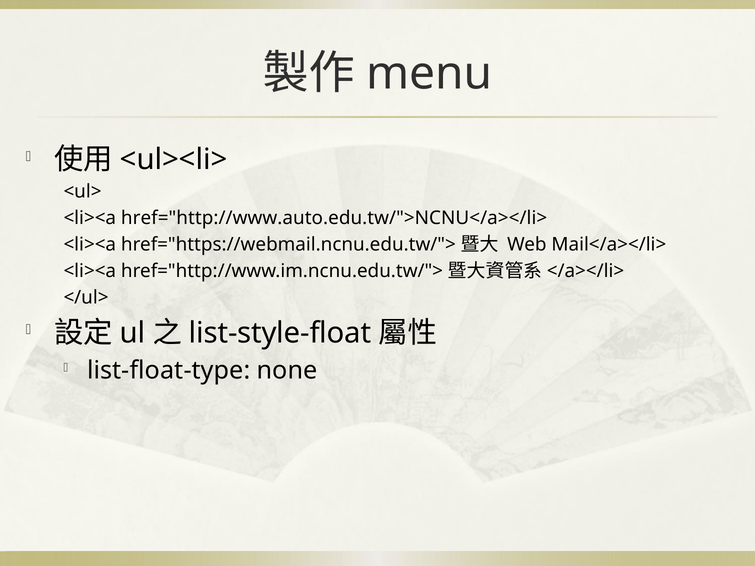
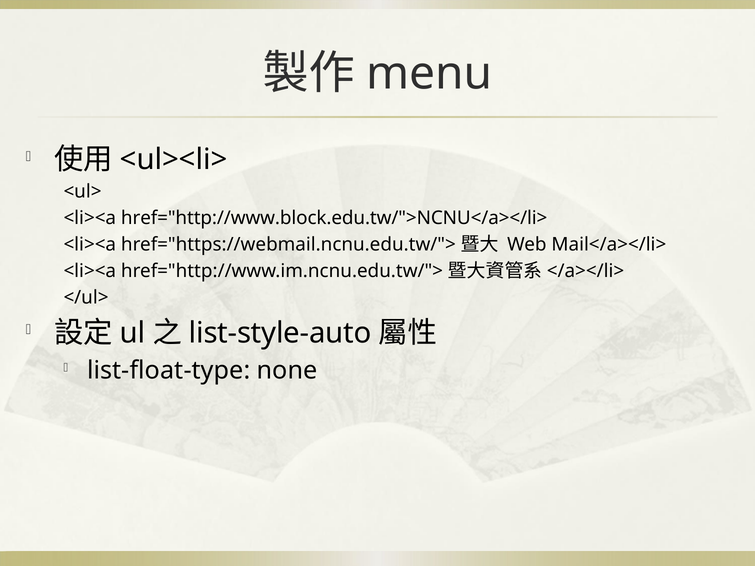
href="http://www.auto.edu.tw/">NCNU</a></li>: href="http://www.auto.edu.tw/">NCNU</a></li> -> href="http://www.block.edu.tw/">NCNU</a></li> (334, 218)
list-style-float: list-style-float -> list-style-auto (280, 333)
